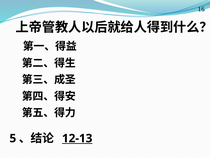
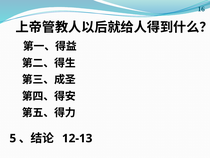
12-13 underline: present -> none (77, 138)
